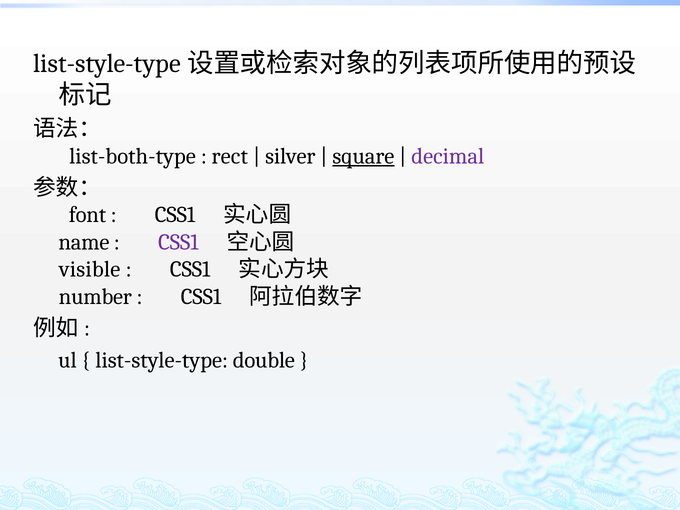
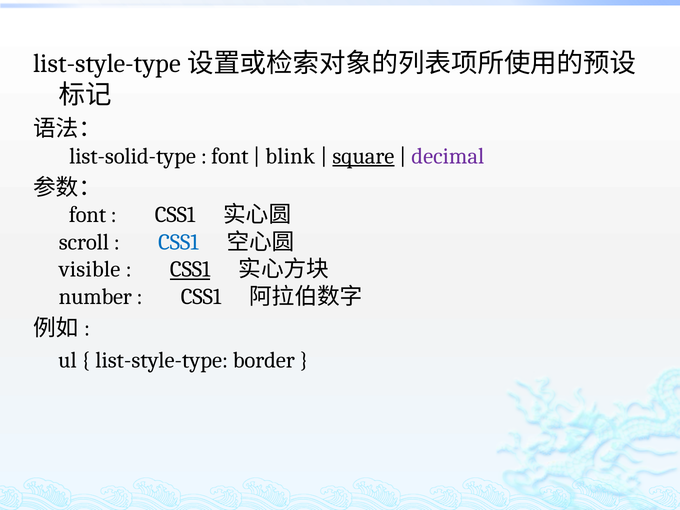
list-both-type: list-both-type -> list-solid-type (133, 156)
rect: rect -> font (230, 156)
silver: silver -> blink (290, 156)
name: name -> scroll (84, 242)
CSS1 colour: purple -> blue (178, 242)
CSS1 underline: none -> present (190, 269)
double: double -> border (264, 360)
